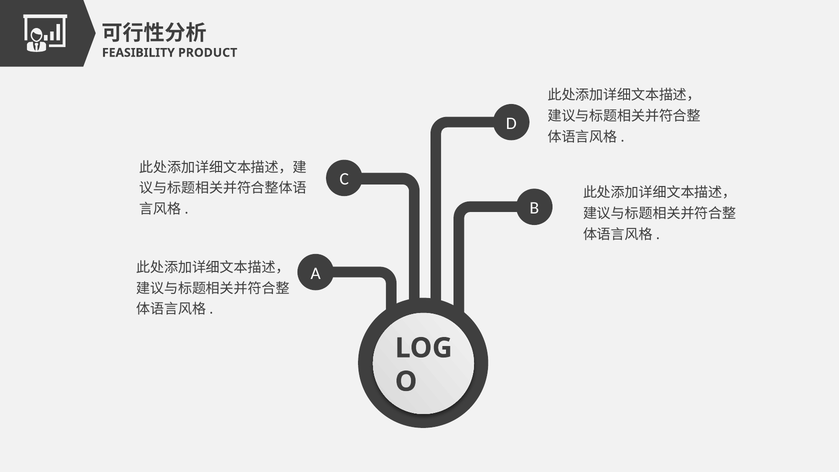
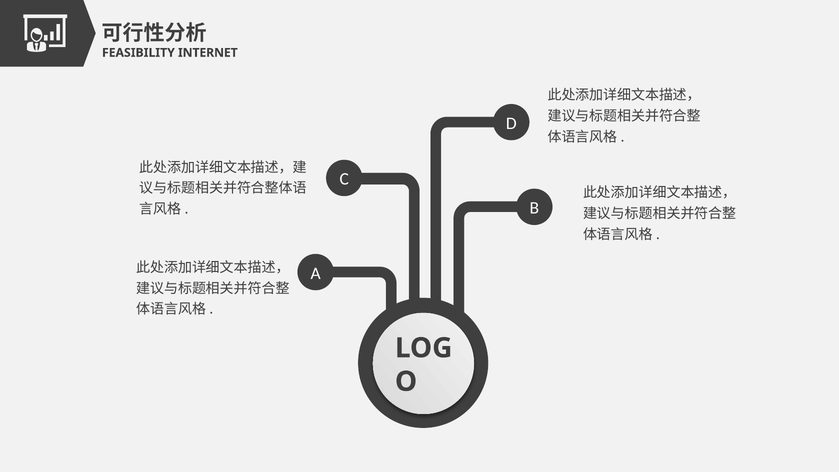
PRODUCT: PRODUCT -> INTERNET (208, 53)
